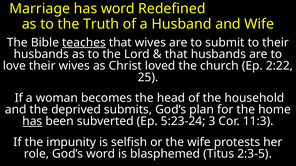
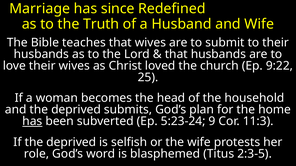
has word: word -> since (118, 9)
teaches underline: present -> none (84, 43)
2:22: 2:22 -> 9:22 (279, 66)
3: 3 -> 9 (212, 122)
If the impunity: impunity -> deprived (71, 142)
